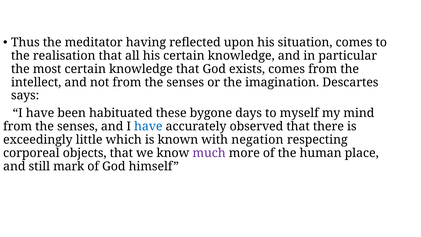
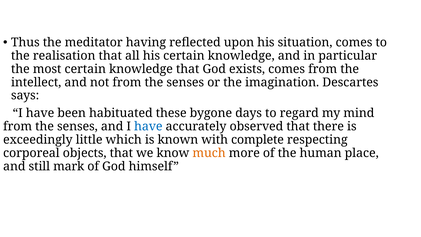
myself: myself -> regard (299, 113)
negation: negation -> complete (258, 140)
much colour: purple -> orange (209, 153)
